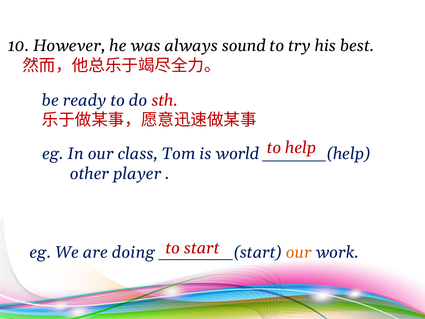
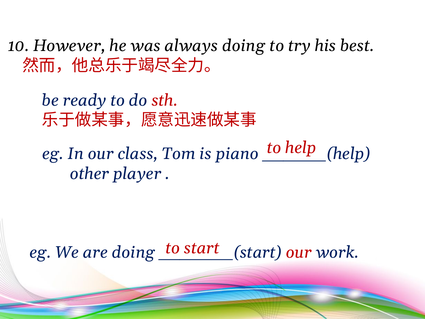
always sound: sound -> doing (244, 46)
world: world -> piano (237, 154)
our colour: orange -> red (299, 252)
